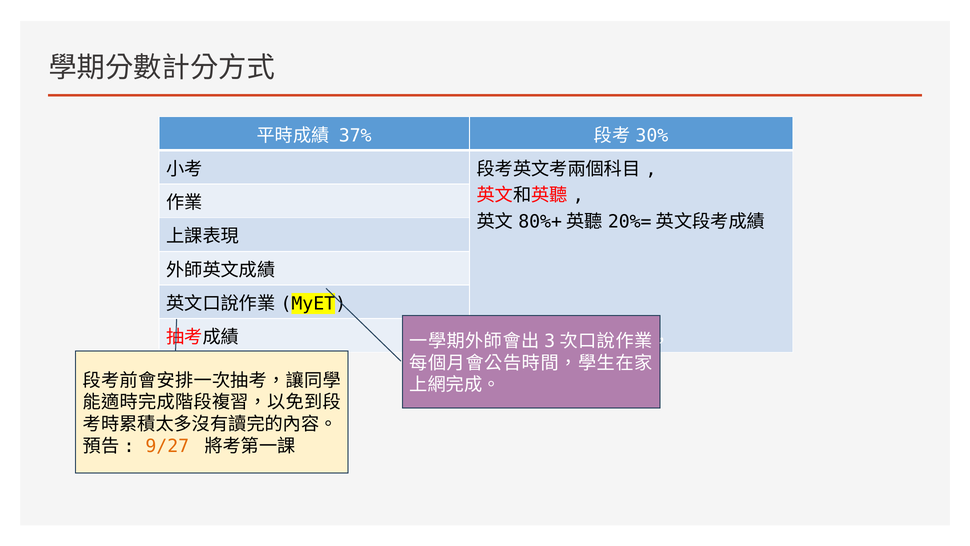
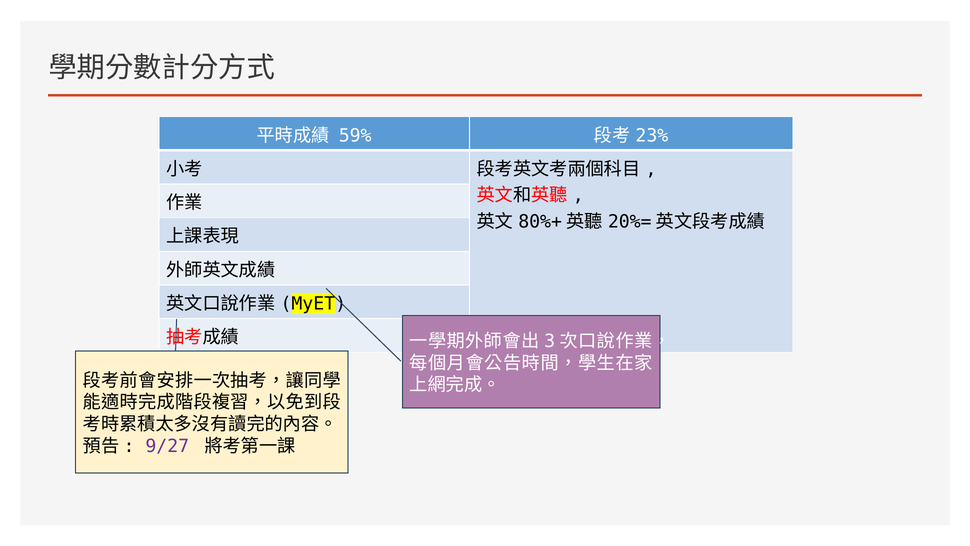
37%: 37% -> 59% (355, 135)
30%: 30% -> 23% (652, 135)
9/27 colour: orange -> purple (167, 446)
